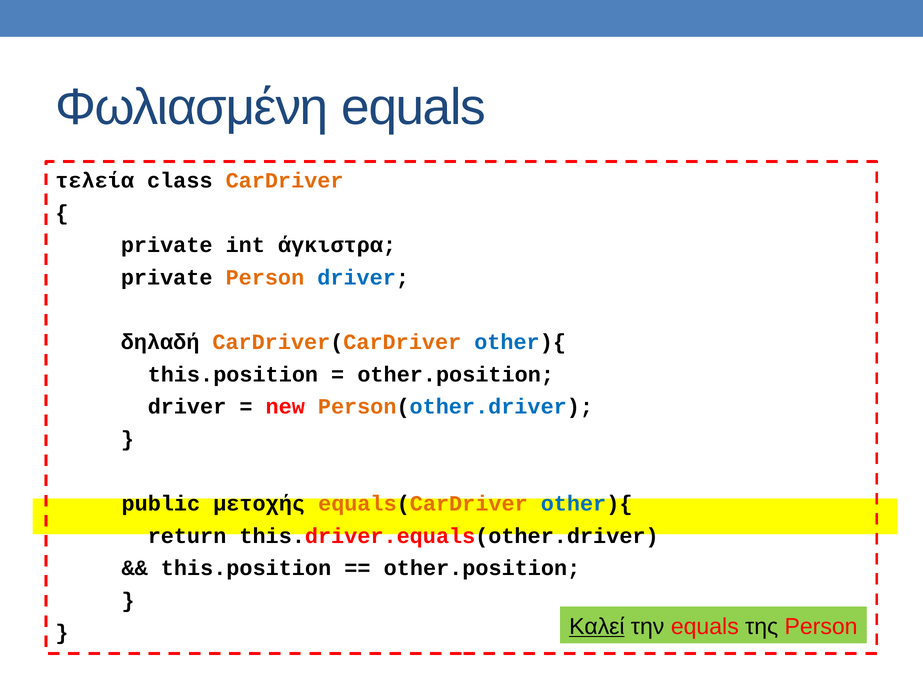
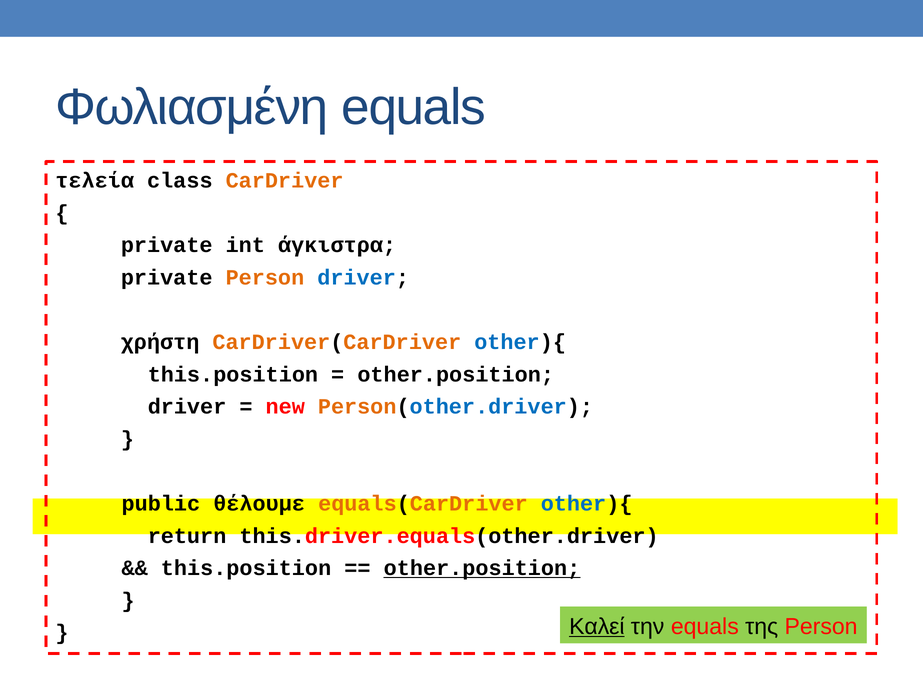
δηλαδή: δηλαδή -> χρήστη (160, 342)
μετοχής: μετοχής -> θέλουμε (259, 504)
other.position underline: none -> present (482, 568)
